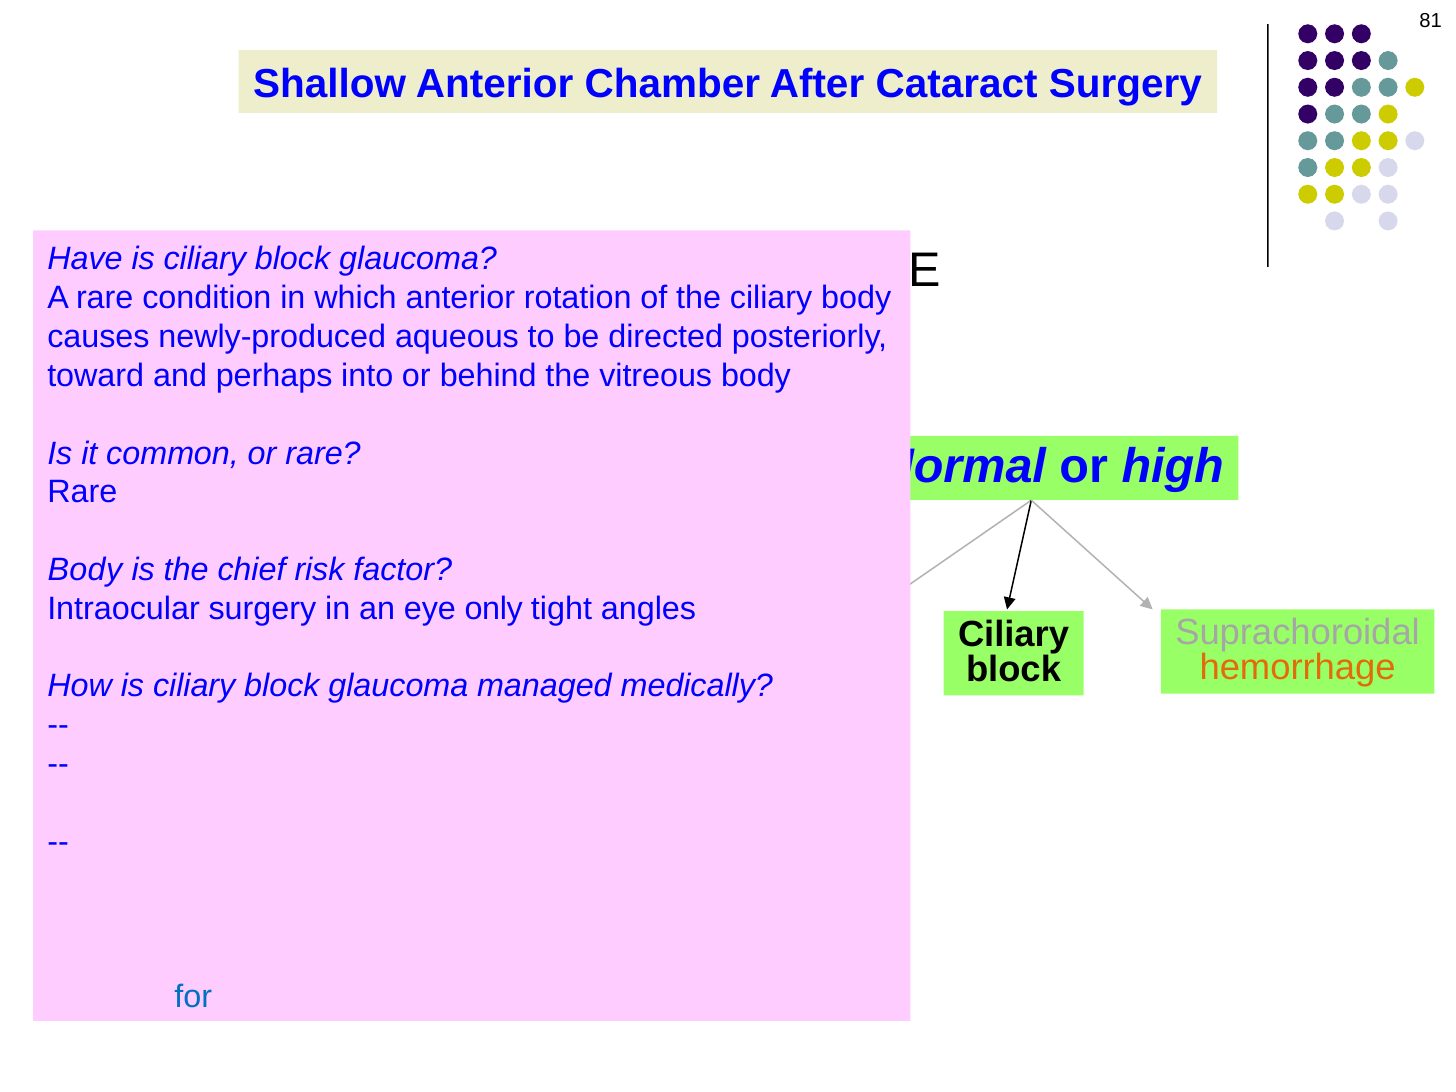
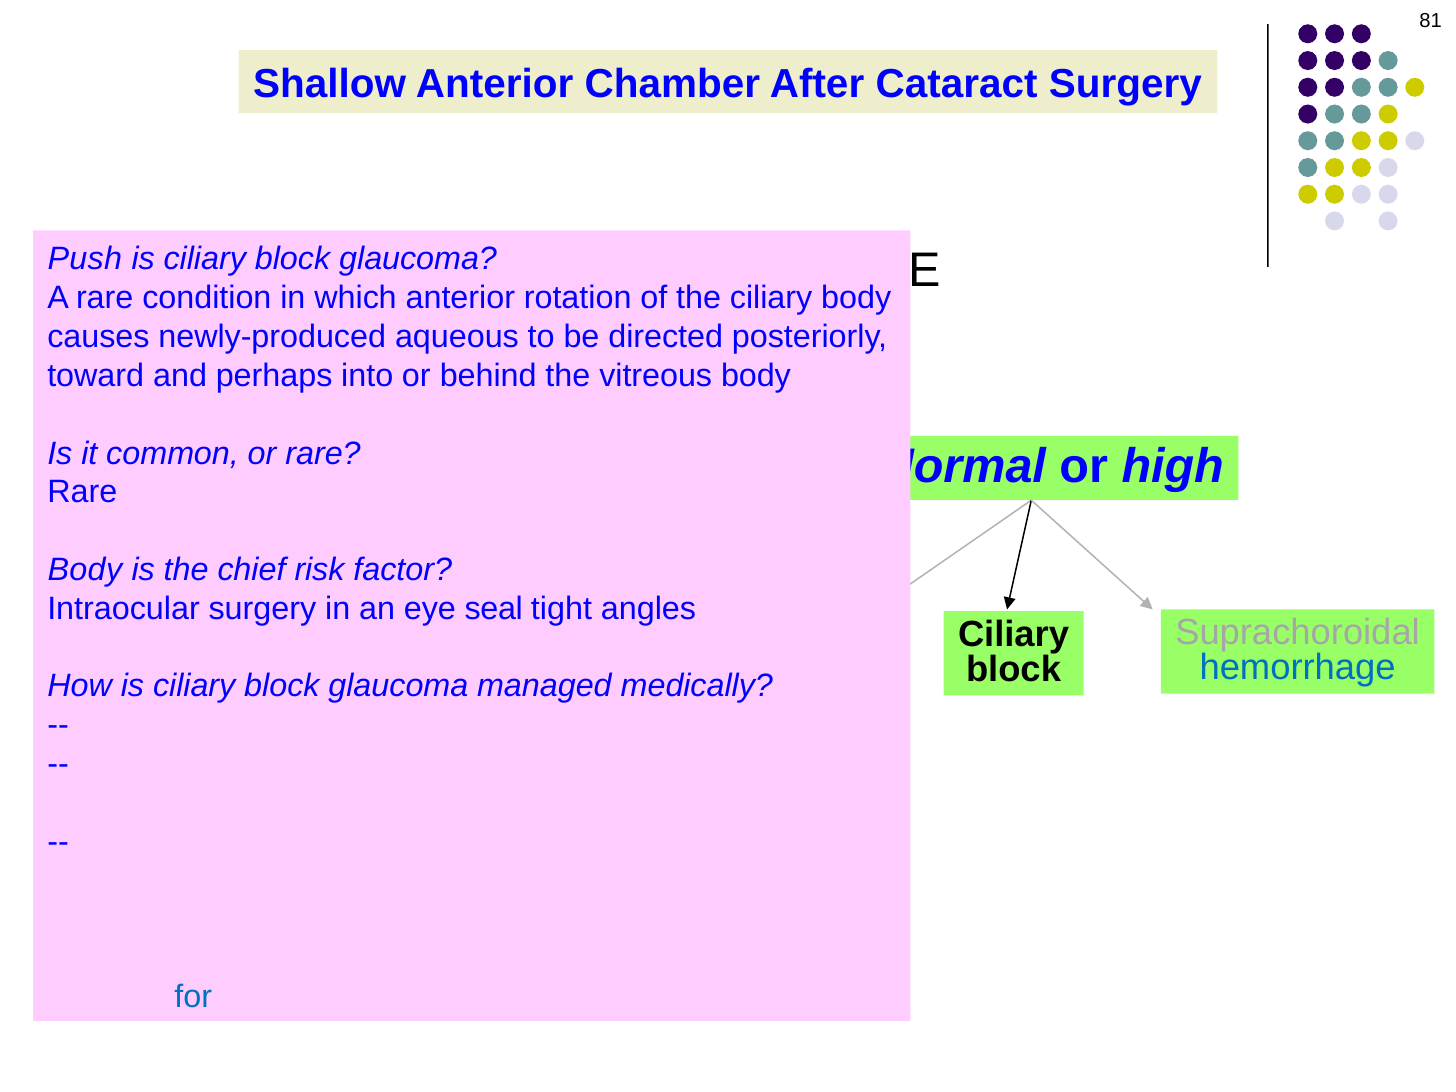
Have: Have -> Push (85, 259)
only: only -> seal (494, 609)
hemorrhage colour: orange -> blue (1298, 667)
